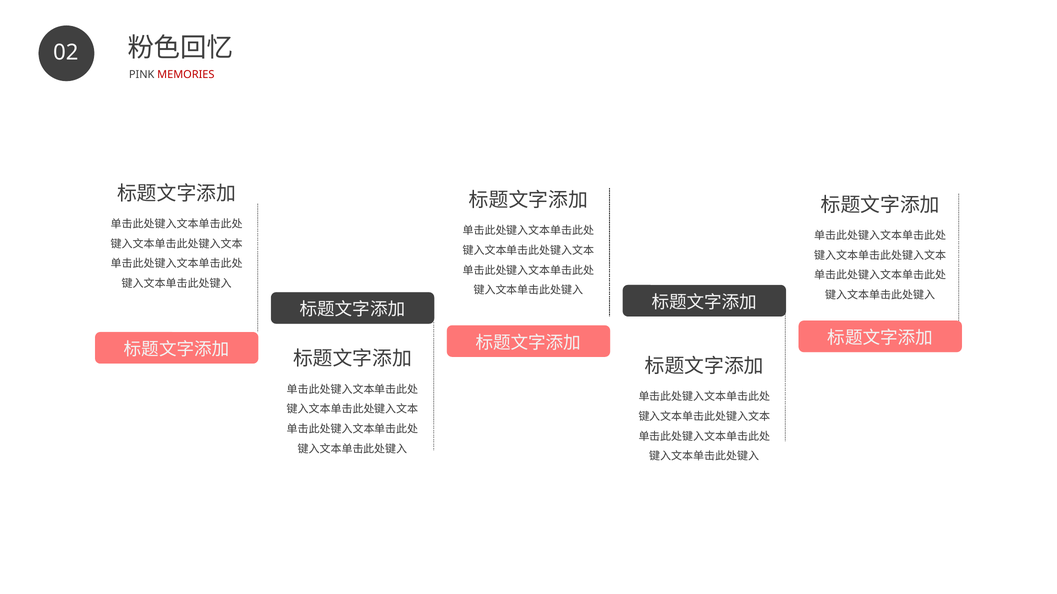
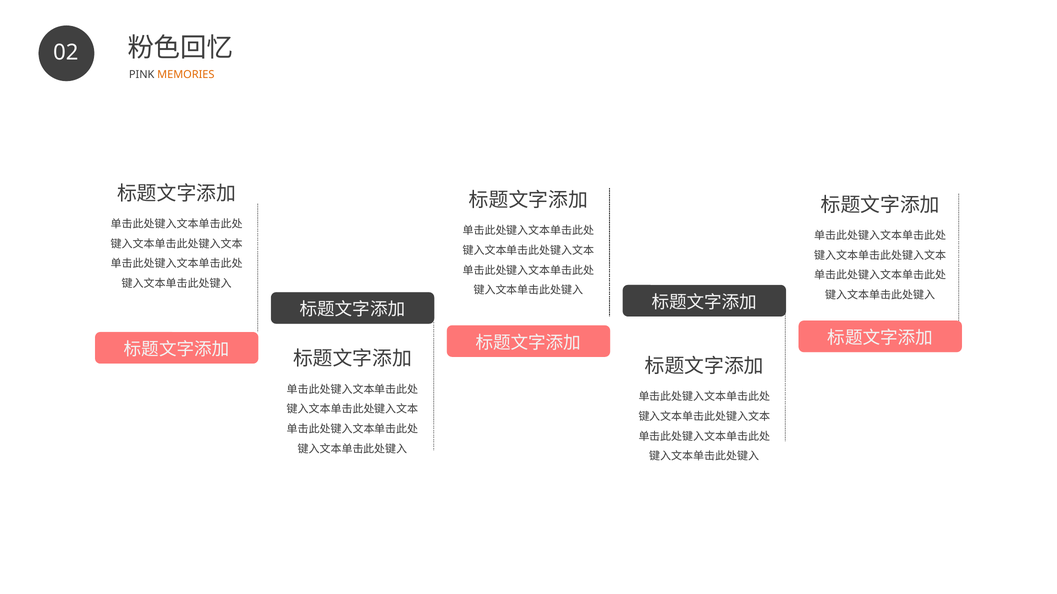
MEMORIES colour: red -> orange (186, 74)
